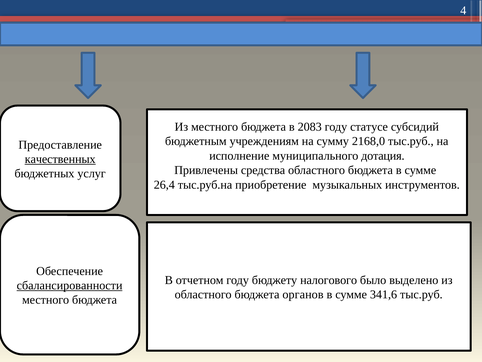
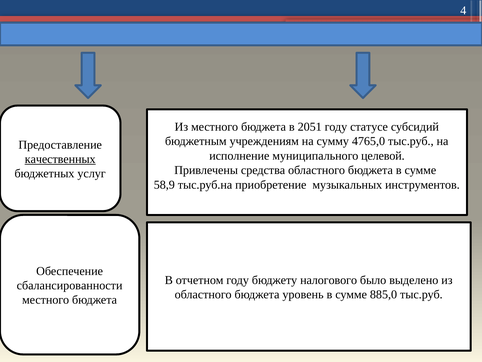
2083: 2083 -> 2051 (310, 127)
2168,0: 2168,0 -> 4765,0 (368, 141)
дотация: дотация -> целевой (383, 156)
26,4: 26,4 -> 58,9 (164, 184)
сбалансированности underline: present -> none (70, 285)
органов: органов -> уровень (303, 294)
341,6: 341,6 -> 885,0 (384, 294)
